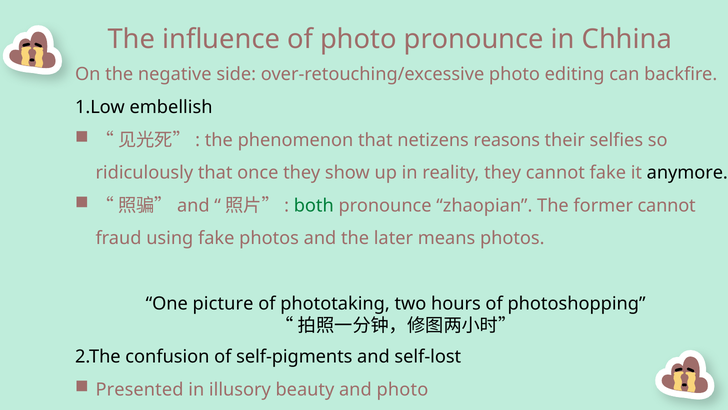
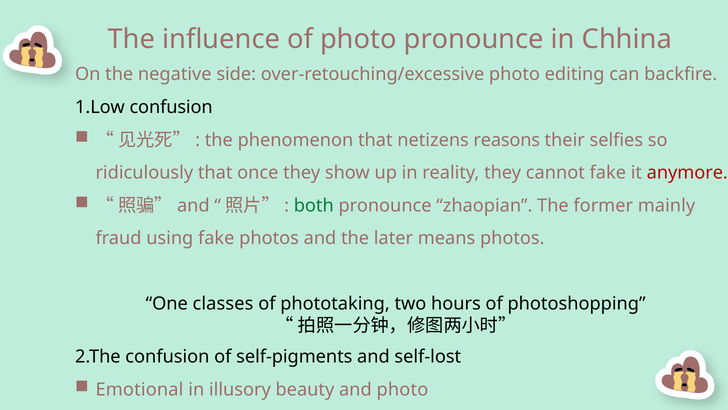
1.Low embellish: embellish -> confusion (171, 107)
anymore colour: black -> red (687, 173)
former cannot: cannot -> mainly (666, 205)
picture: picture -> classes (223, 304)
Presented: Presented -> Emotional (139, 389)
